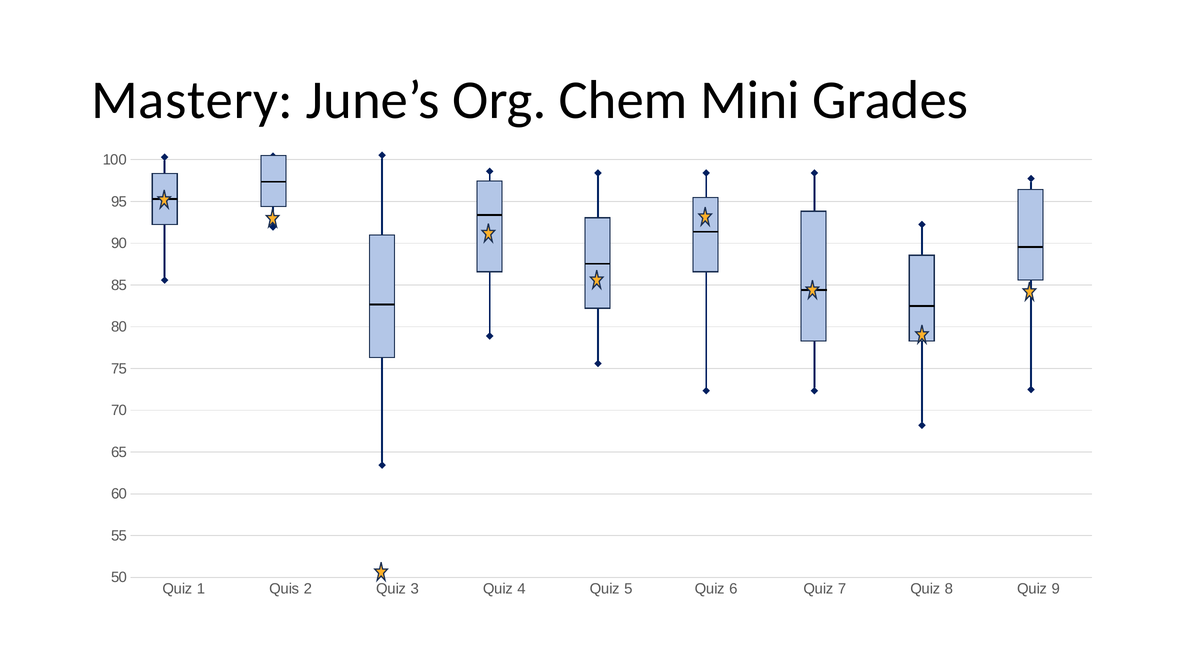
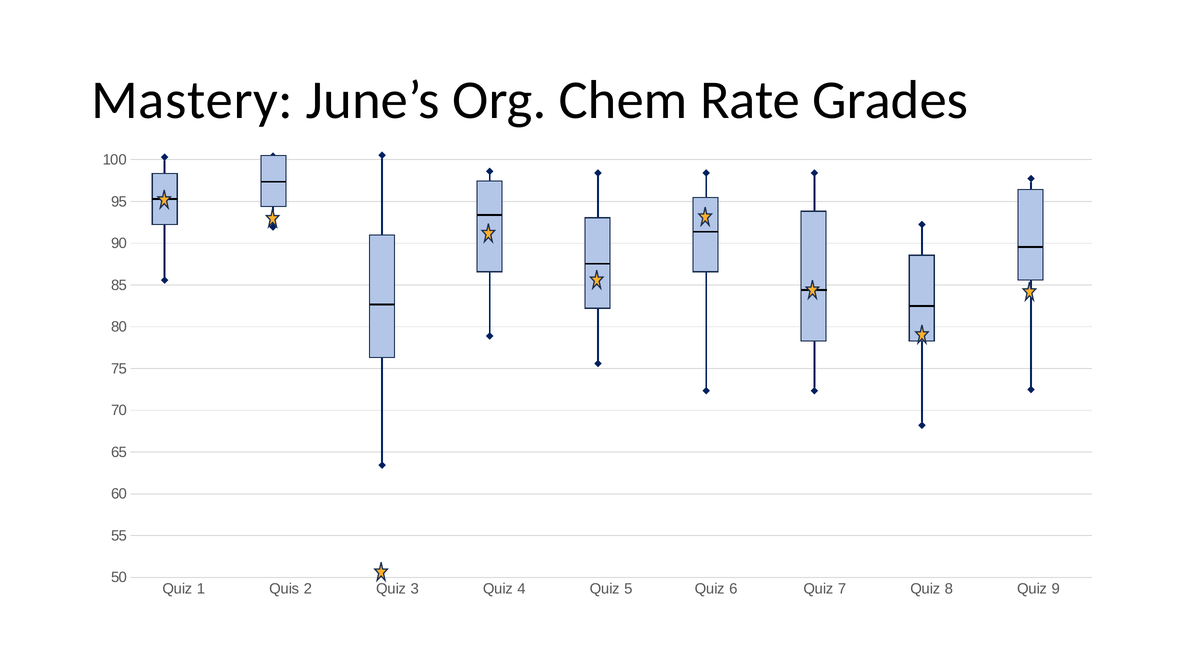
Mini: Mini -> Rate (750, 100)
